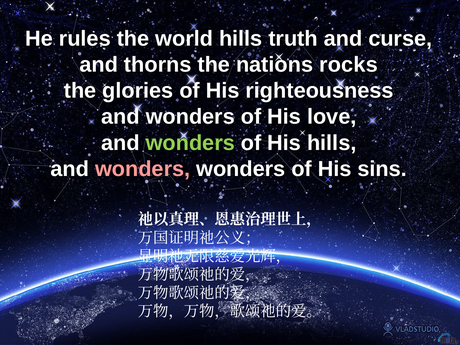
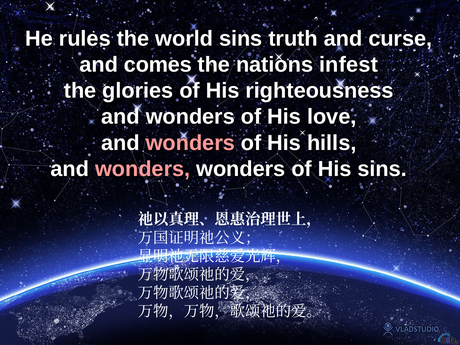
world hills: hills -> sins (241, 39)
thorns: thorns -> comes (158, 65)
rocks: rocks -> infest (348, 65)
wonders colour: light green -> pink (190, 143)
